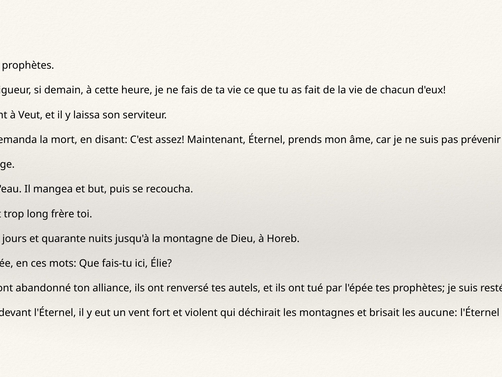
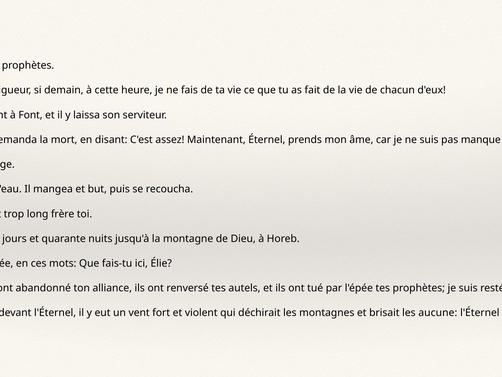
Veut: Veut -> Font (30, 115)
prévenir: prévenir -> manque (481, 140)
